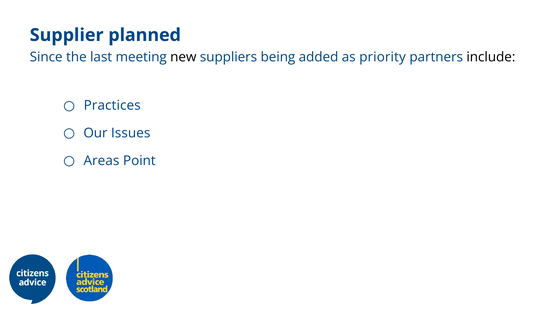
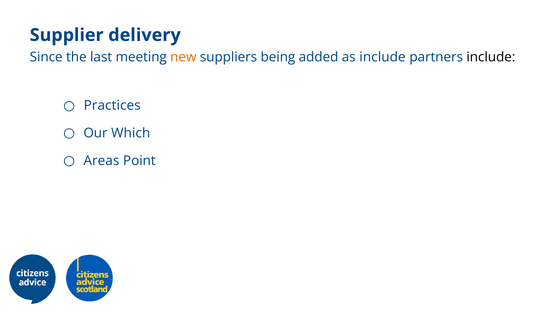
planned: planned -> delivery (145, 35)
new colour: black -> orange (183, 57)
as priority: priority -> include (383, 57)
Issues: Issues -> Which (131, 133)
